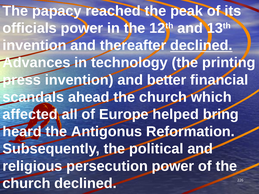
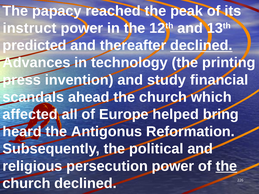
officials: officials -> instruct (30, 28)
invention: invention -> predicted (35, 45)
better: better -> study (166, 80)
the underline: none -> present (226, 166)
